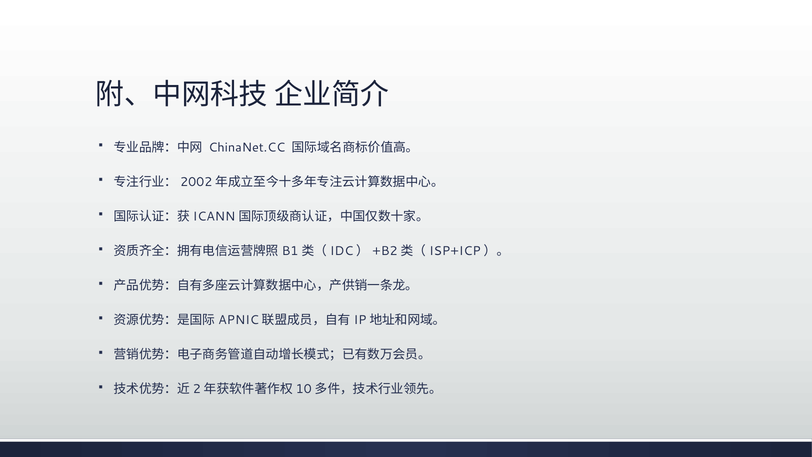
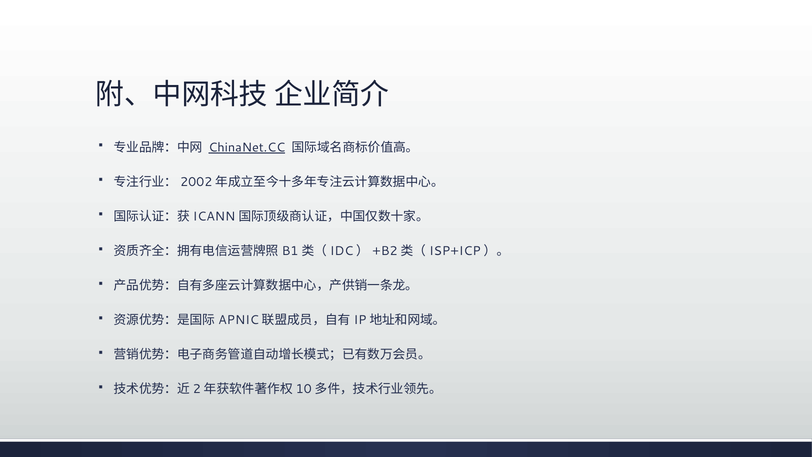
ChinaNet.CC underline: none -> present (247, 147)
